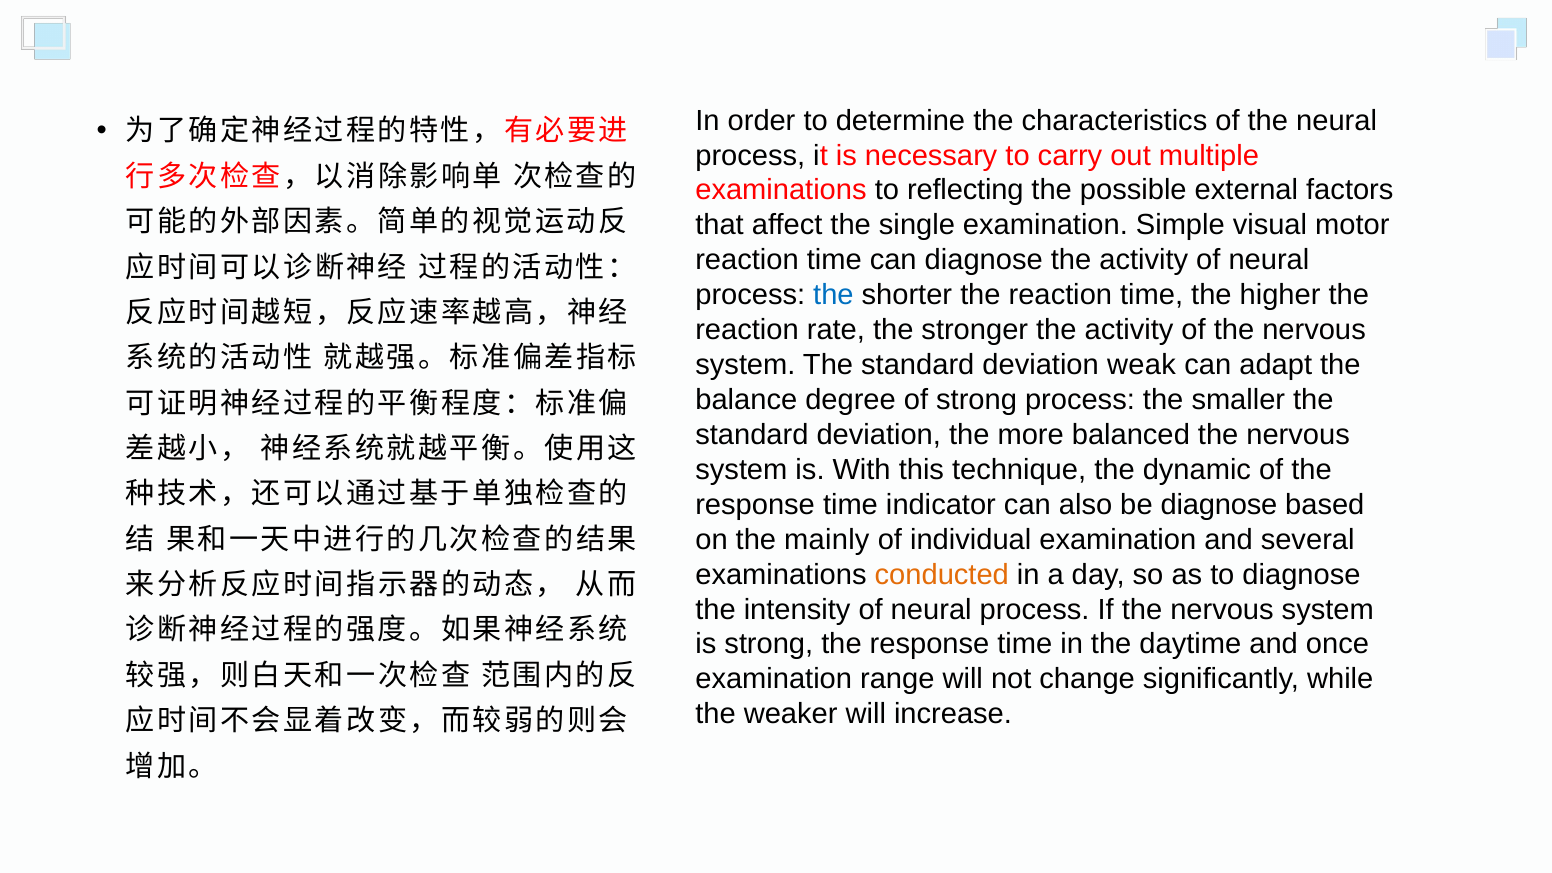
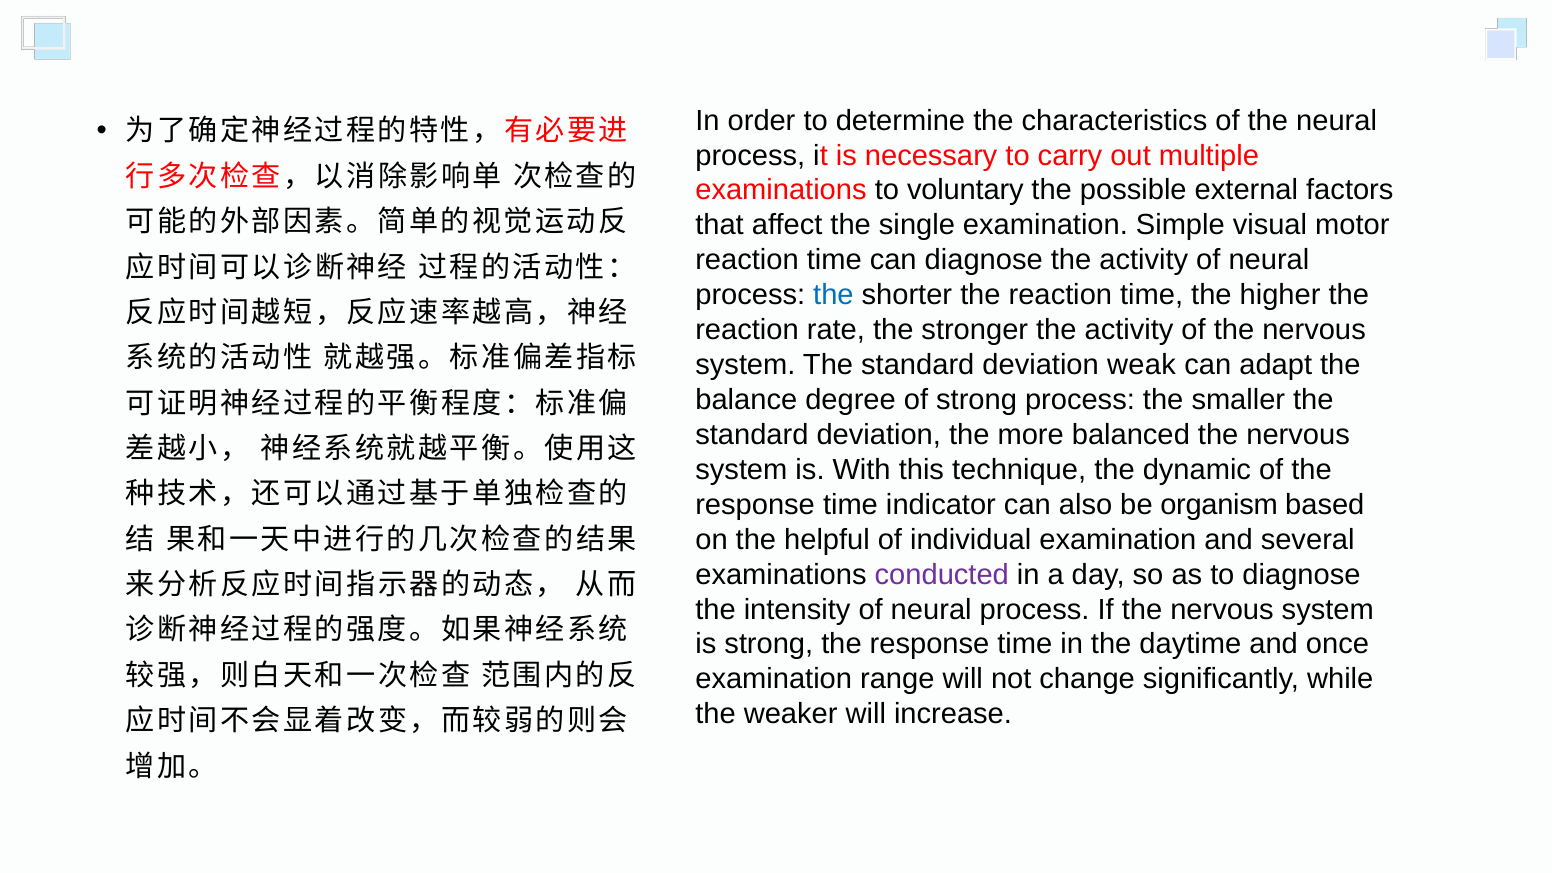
reflecting: reflecting -> voluntary (965, 190)
be diagnose: diagnose -> organism (1219, 505)
mainly: mainly -> helpful (827, 540)
conducted colour: orange -> purple (942, 574)
